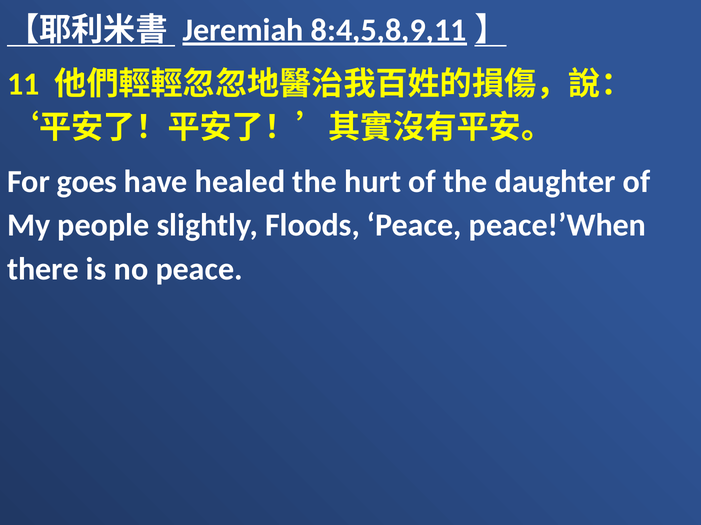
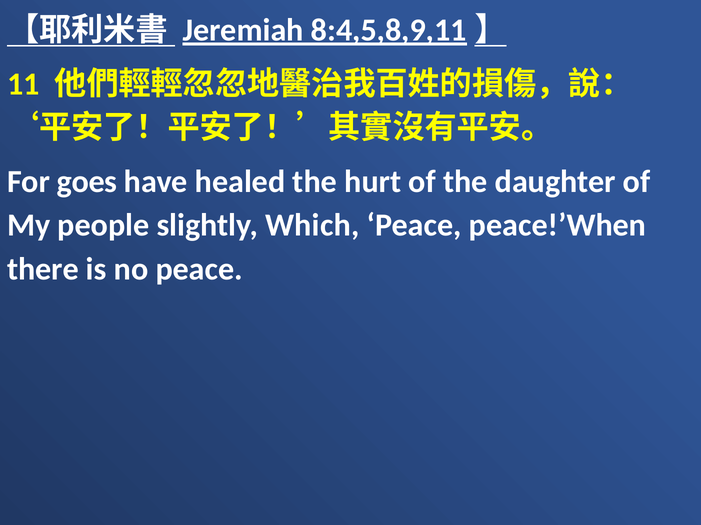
Floods: Floods -> Which (312, 226)
